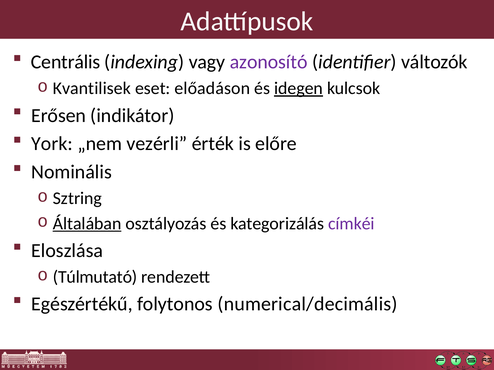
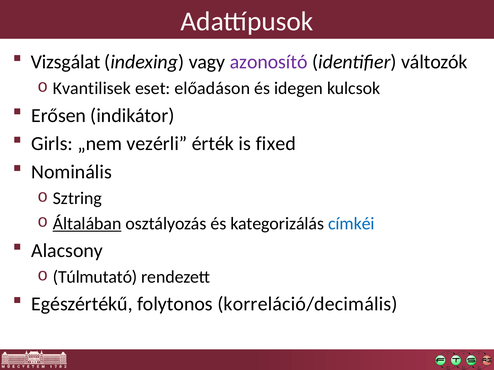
Centrális: Centrális -> Vizsgálat (66, 62)
idegen underline: present -> none (299, 88)
York: York -> Girls (52, 144)
előre: előre -> fixed (276, 144)
címkéi colour: purple -> blue (351, 224)
Eloszlása: Eloszlása -> Alacsony (67, 251)
numerical/decimális: numerical/decimális -> korreláció/decimális (307, 304)
